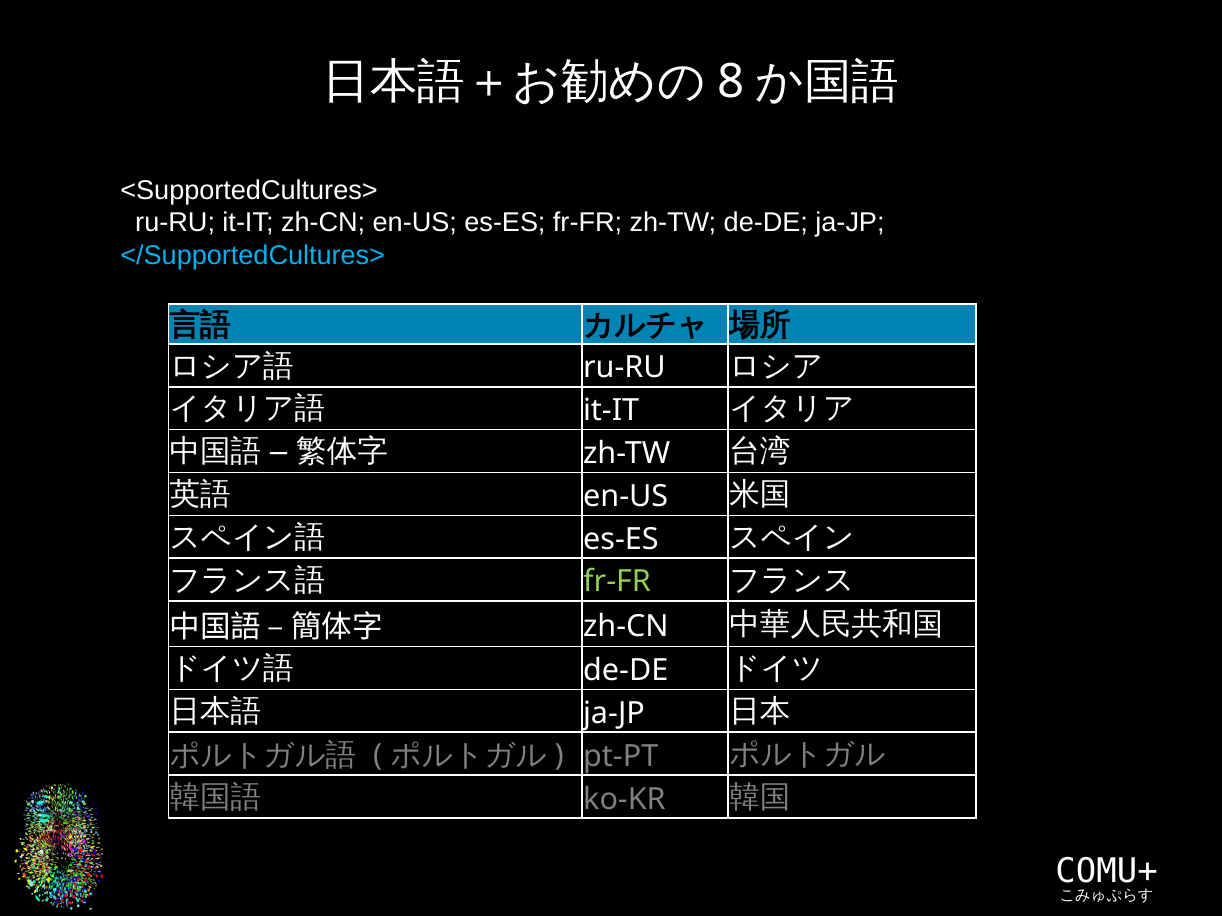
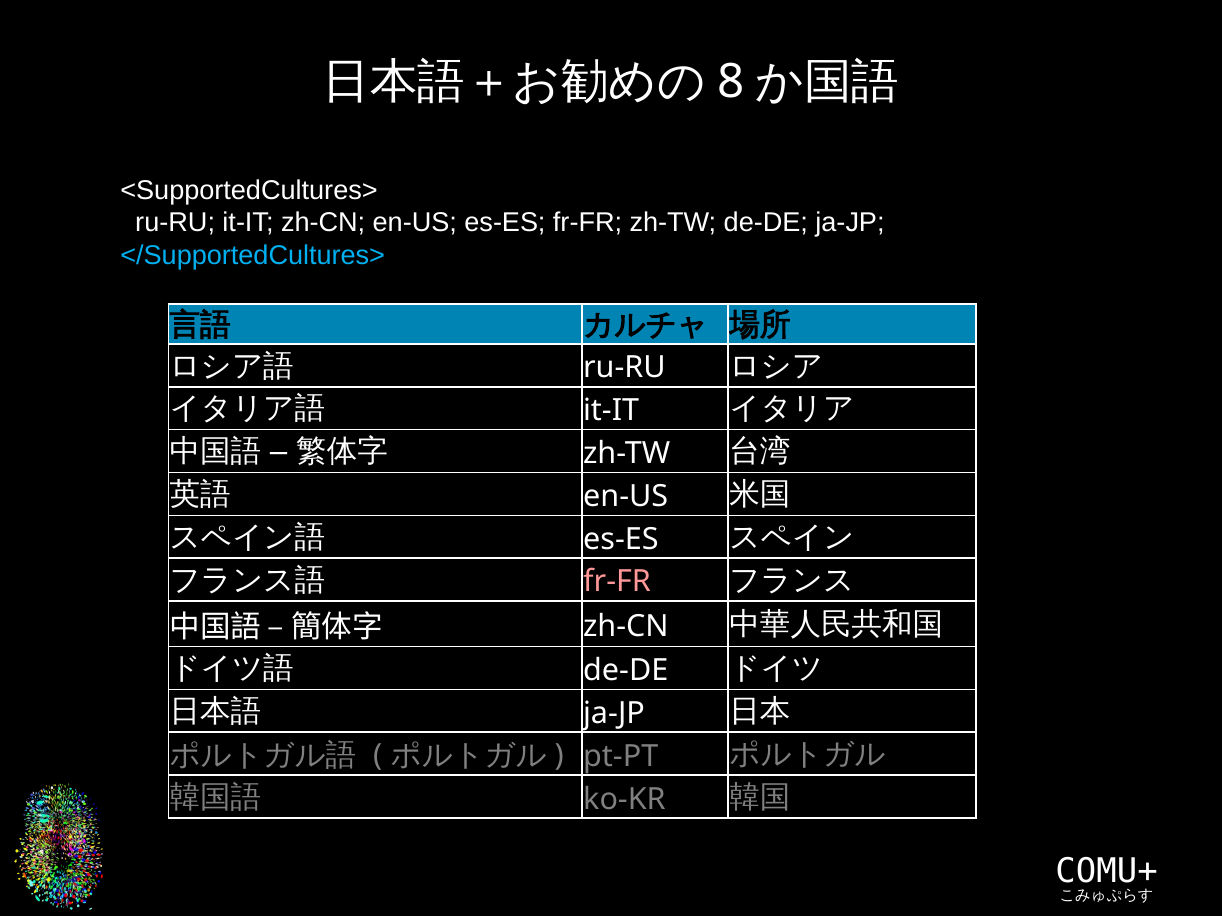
fr-FR colour: light green -> pink (617, 582)
